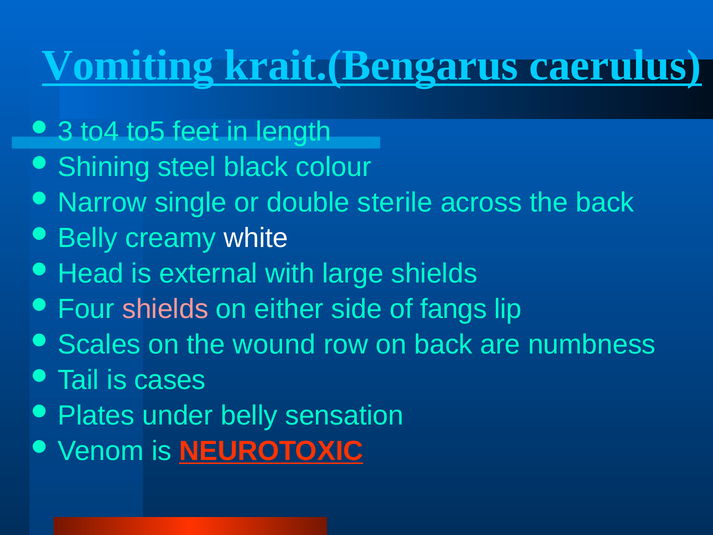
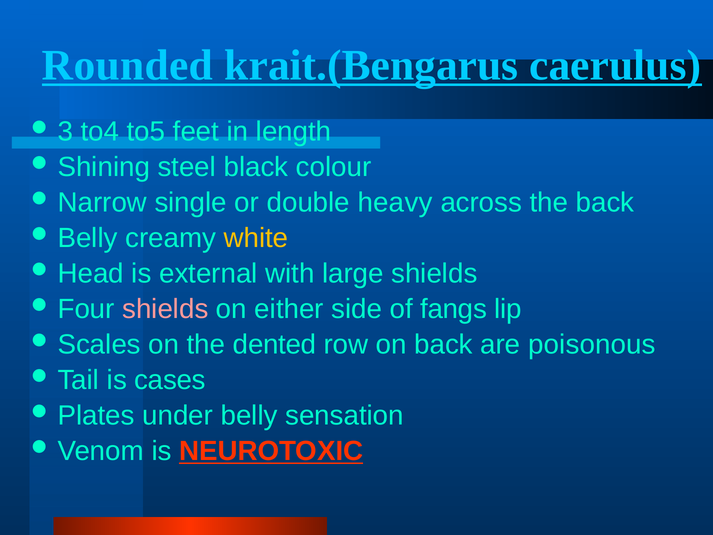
Vomiting: Vomiting -> Rounded (127, 65)
sterile: sterile -> heavy (395, 202)
white colour: white -> yellow (256, 238)
wound: wound -> dented (275, 344)
numbness: numbness -> poisonous (592, 344)
